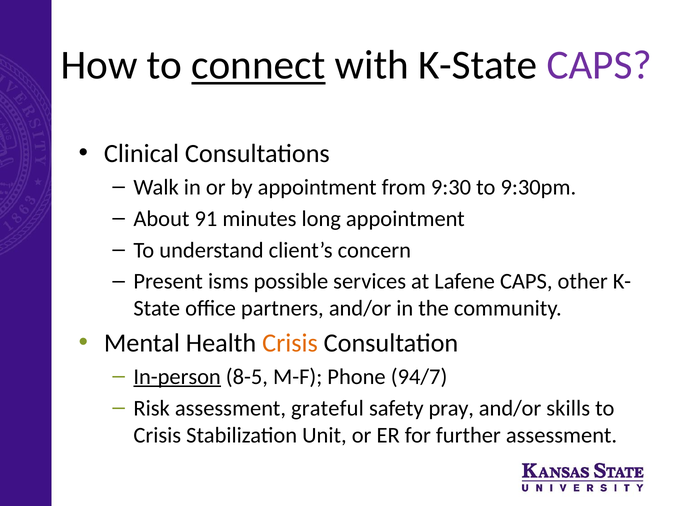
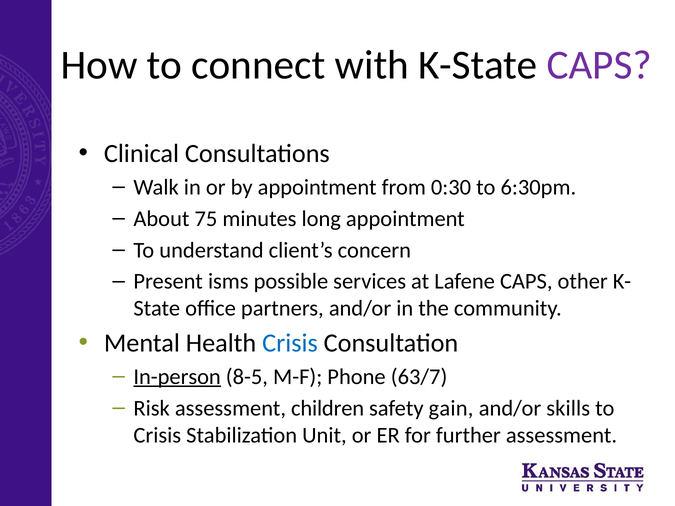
connect underline: present -> none (258, 65)
9:30: 9:30 -> 0:30 (451, 187)
9:30pm: 9:30pm -> 6:30pm (538, 187)
91: 91 -> 75 (206, 219)
Crisis colour: orange -> blue (290, 343)
94/7: 94/7 -> 63/7 (419, 377)
grateful: grateful -> children (328, 408)
pray: pray -> gain (451, 408)
